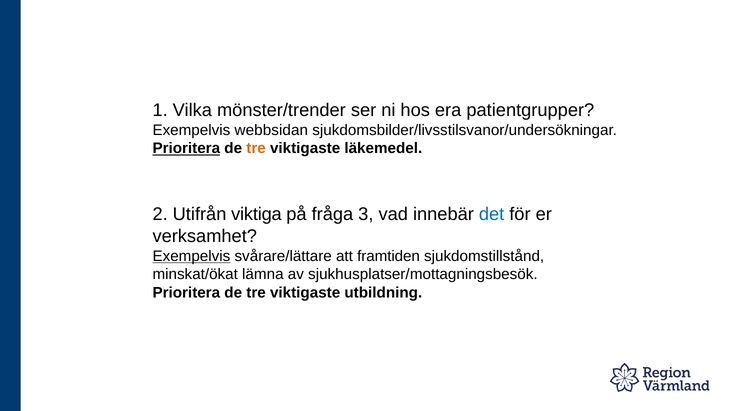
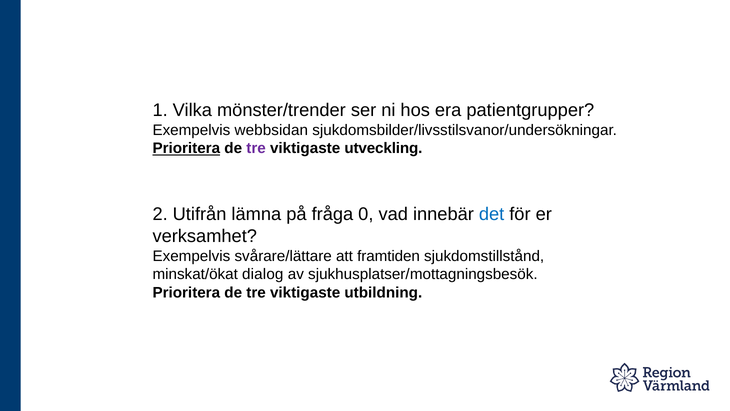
tre colour: orange -> purple (256, 148)
läkemedel: läkemedel -> utveckling (383, 148)
viktiga: viktiga -> lämna (256, 214)
3: 3 -> 0 (366, 214)
Exempelvis underline: present -> none (191, 256)
lämna: lämna -> dialog (263, 274)
